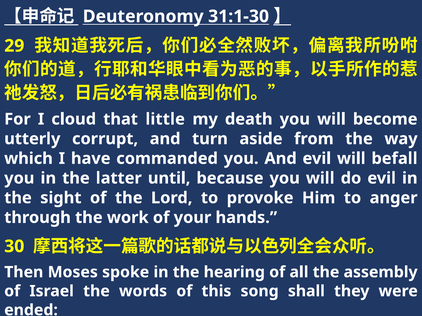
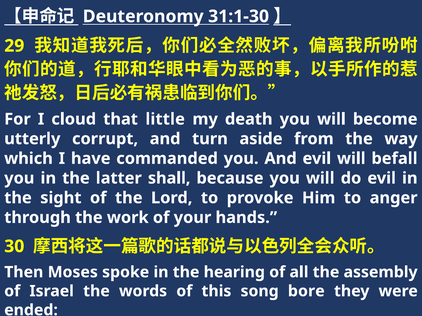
until: until -> shall (169, 178)
shall: shall -> bore (306, 292)
